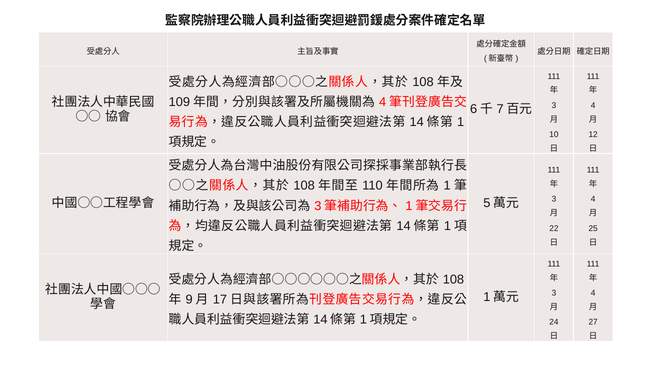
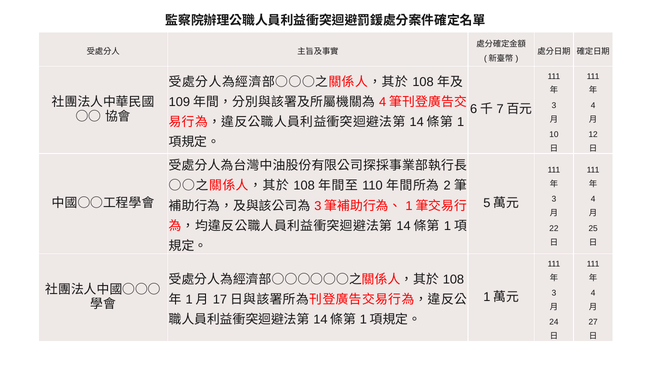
1: 1 -> 2 (447, 186)
9: 9 -> 1 (189, 300)
